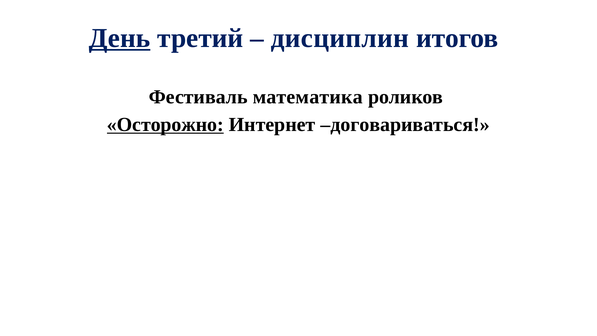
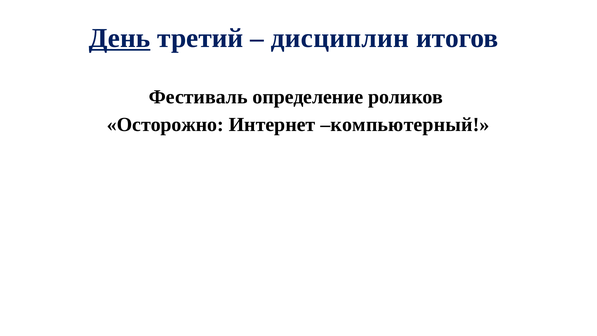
математика: математика -> определение (308, 97)
Осторожно underline: present -> none (165, 125)
договариваться: договариваться -> компьютерный (405, 125)
